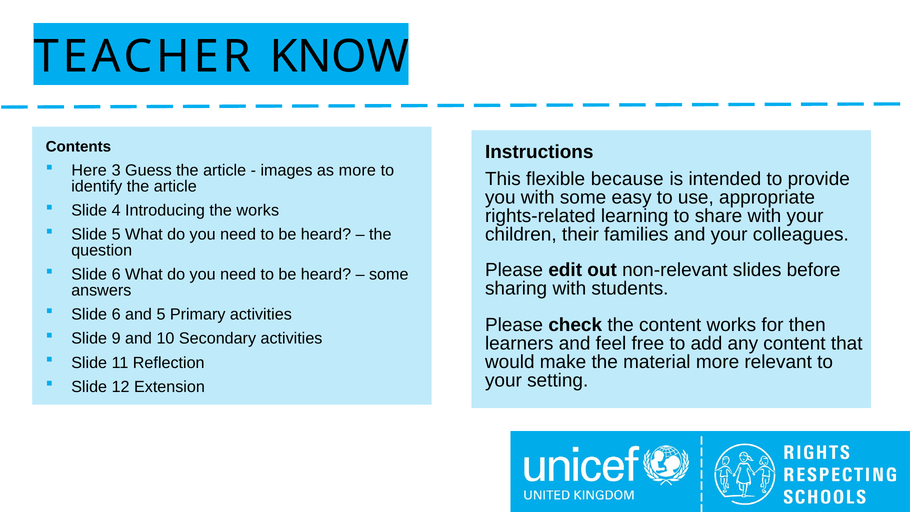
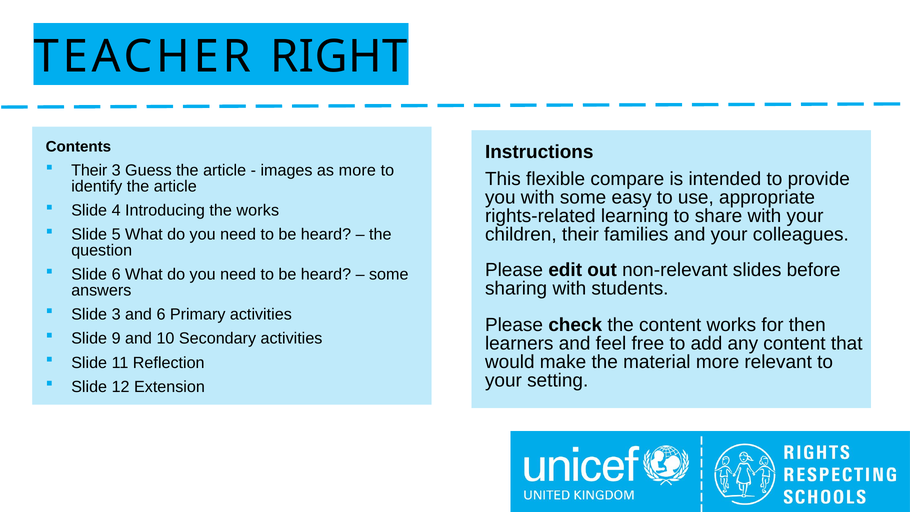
KNOW: KNOW -> RIGHT (339, 57)
Here: Here -> Their (89, 171)
because: because -> compare (627, 179)
6: 6 -> 3 (116, 314)
and 5: 5 -> 6 (161, 314)
